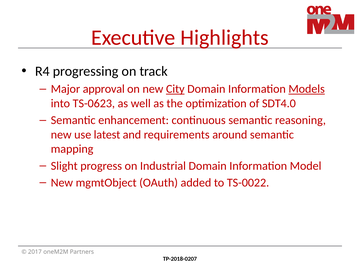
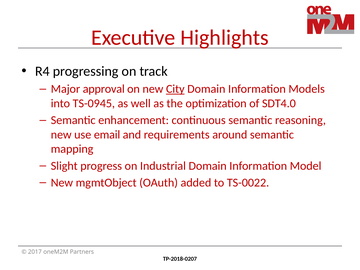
Models underline: present -> none (307, 89)
TS-0623: TS-0623 -> TS-0945 (94, 103)
latest: latest -> email (107, 135)
